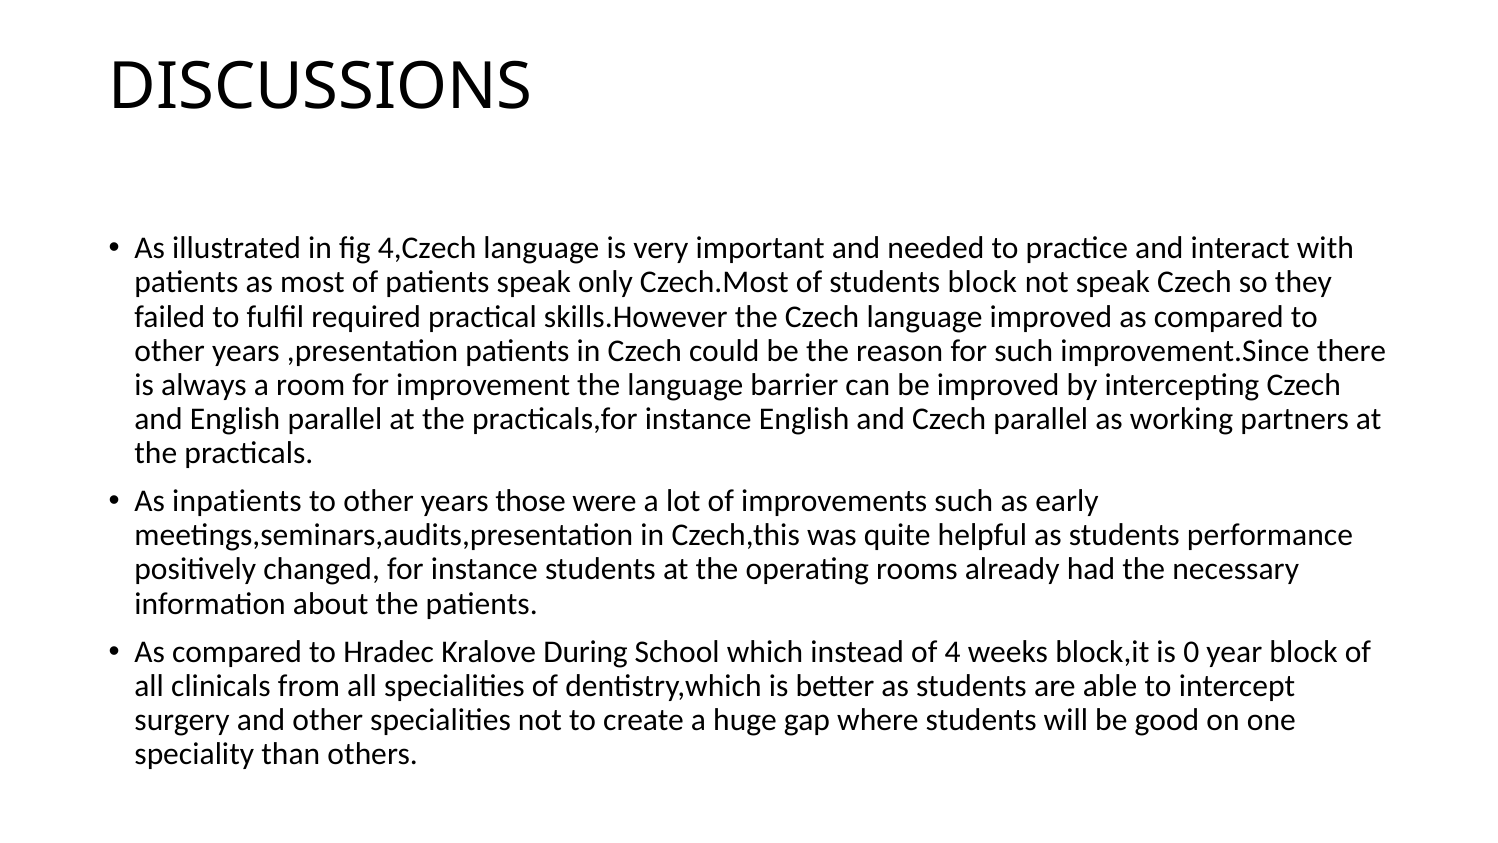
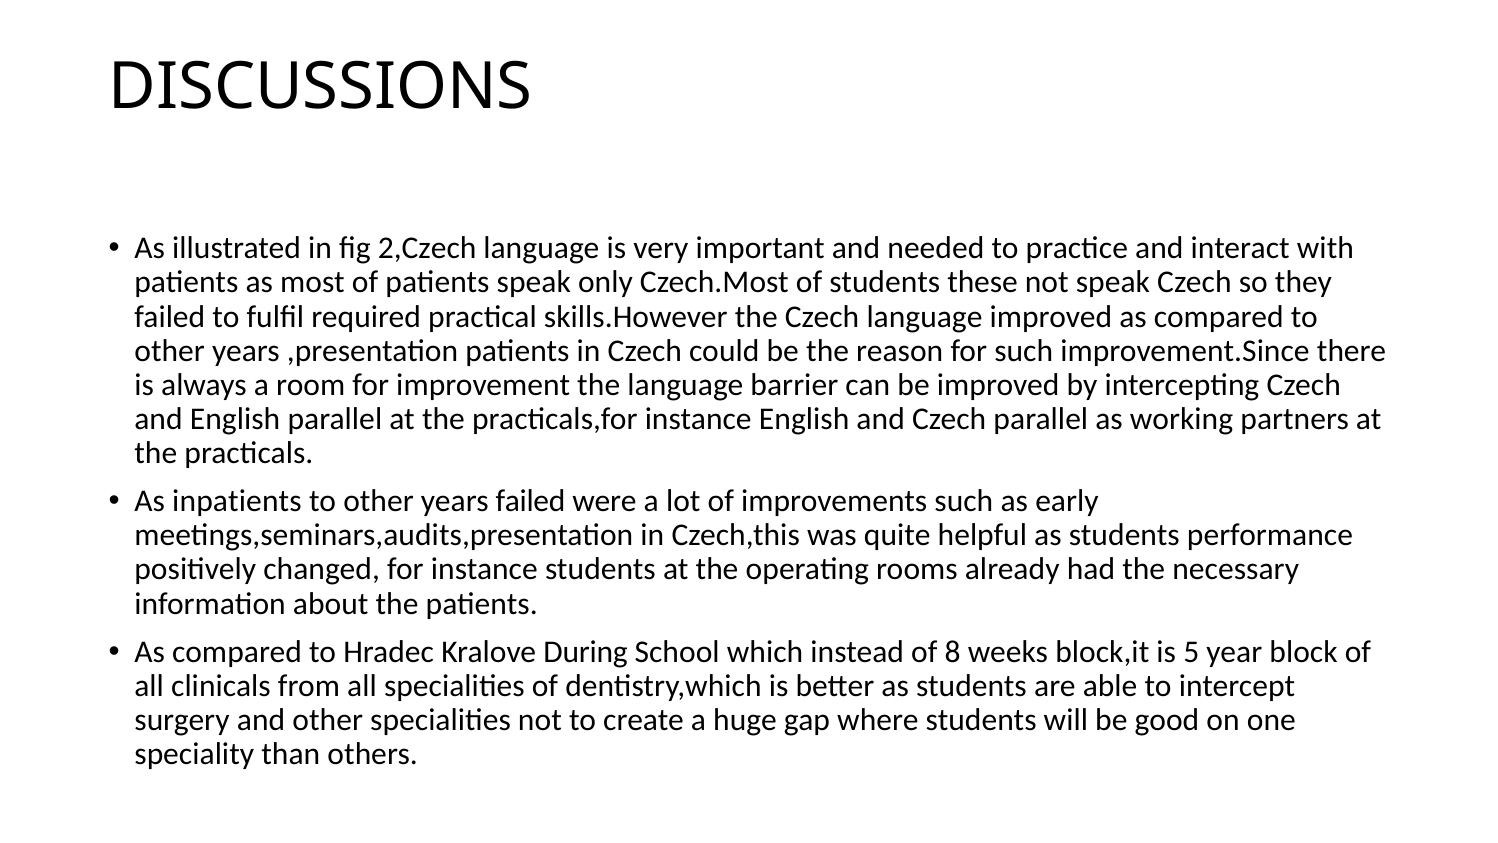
4,Czech: 4,Czech -> 2,Czech (427, 248)
students block: block -> these (983, 282)
years those: those -> failed (530, 501)
4: 4 -> 8 (953, 652)
0: 0 -> 5 (1191, 652)
